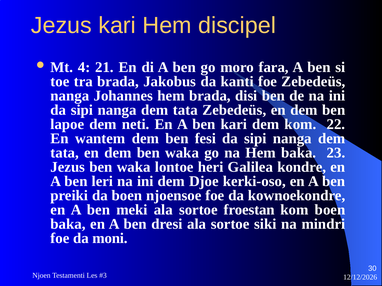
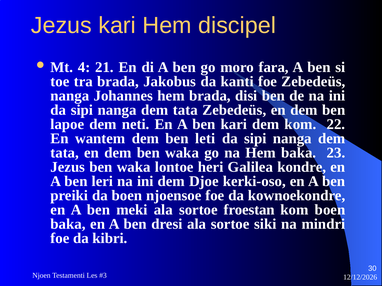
fesi: fesi -> leti (205, 139)
moni: moni -> kibri (110, 239)
